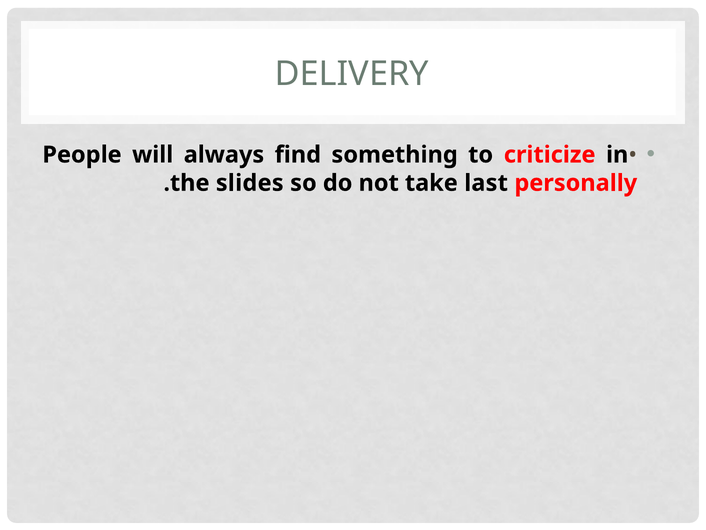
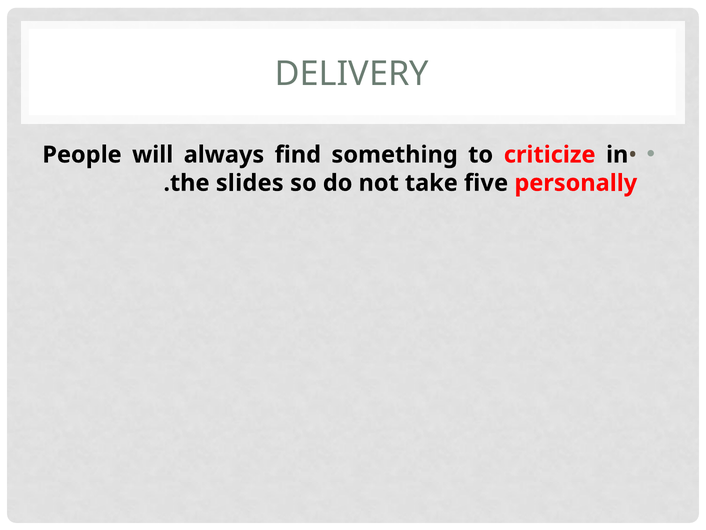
last: last -> five (486, 183)
